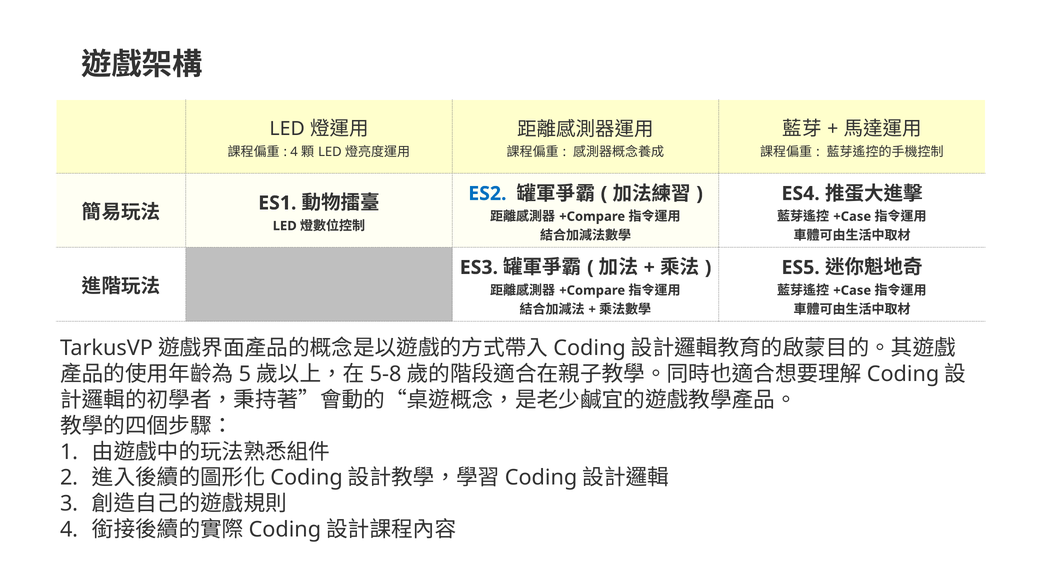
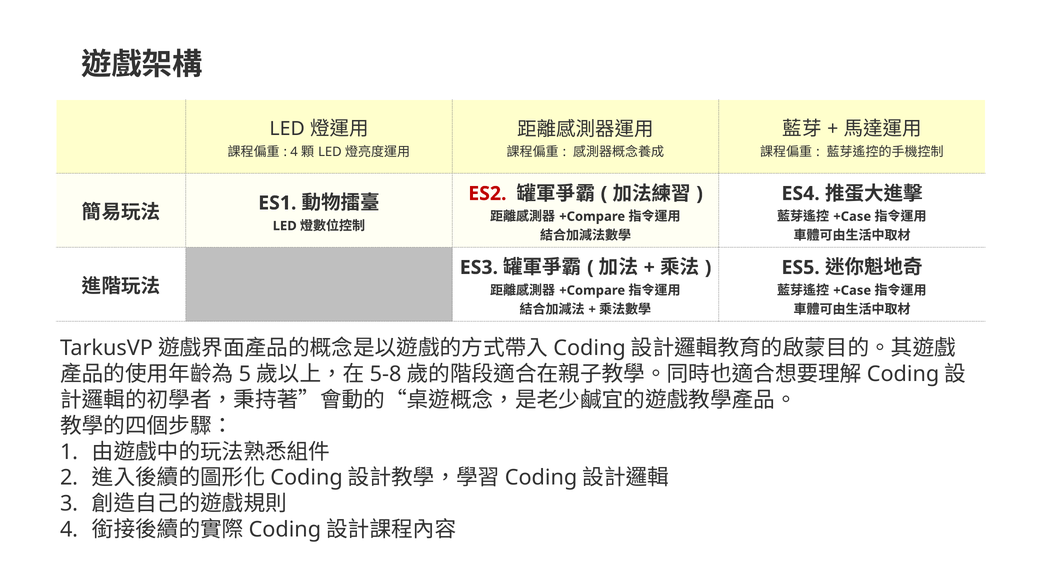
ES2 colour: blue -> red (487, 194)
